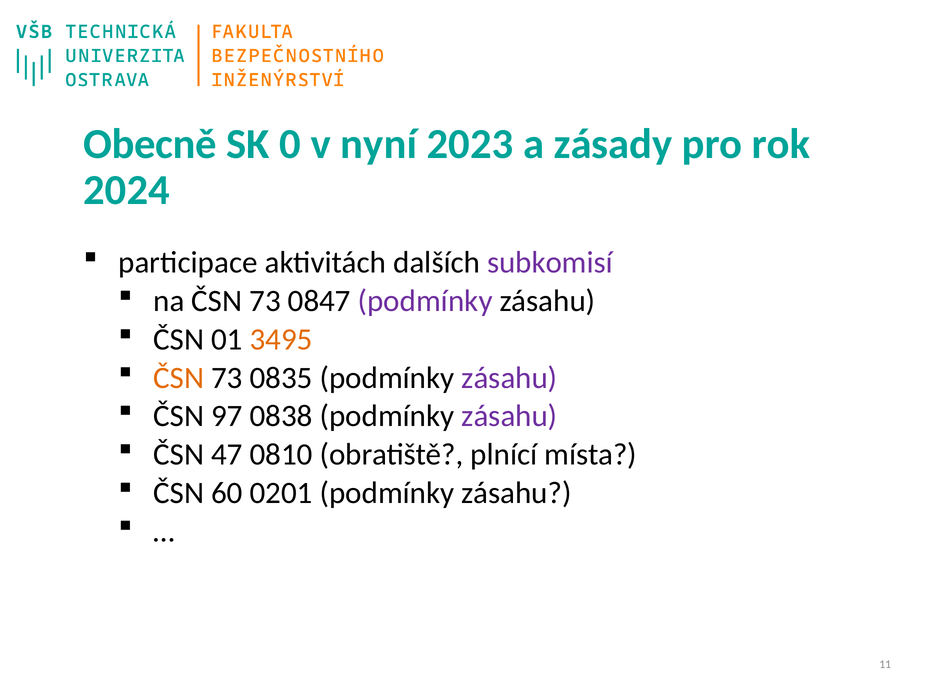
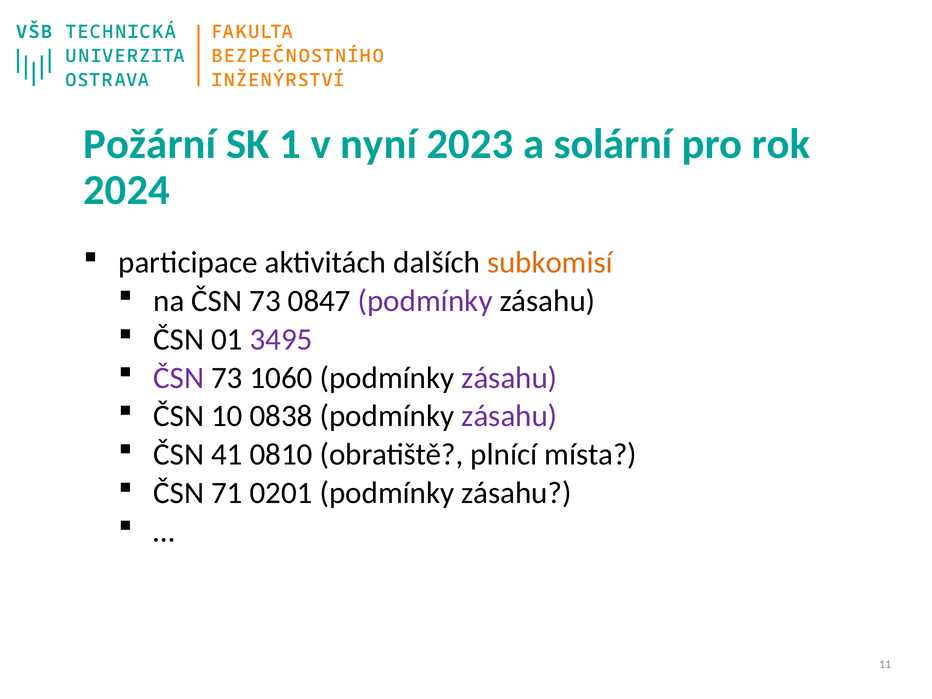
Obecně: Obecně -> Požární (150, 144)
0: 0 -> 1 (290, 144)
zásady: zásady -> solární (613, 144)
subkomisí colour: purple -> orange (550, 263)
3495 colour: orange -> purple (281, 339)
ČSN colour: orange -> purple (179, 378)
0835: 0835 -> 1060 (281, 378)
97: 97 -> 10 (227, 416)
47: 47 -> 41 (227, 455)
60: 60 -> 71 (227, 493)
